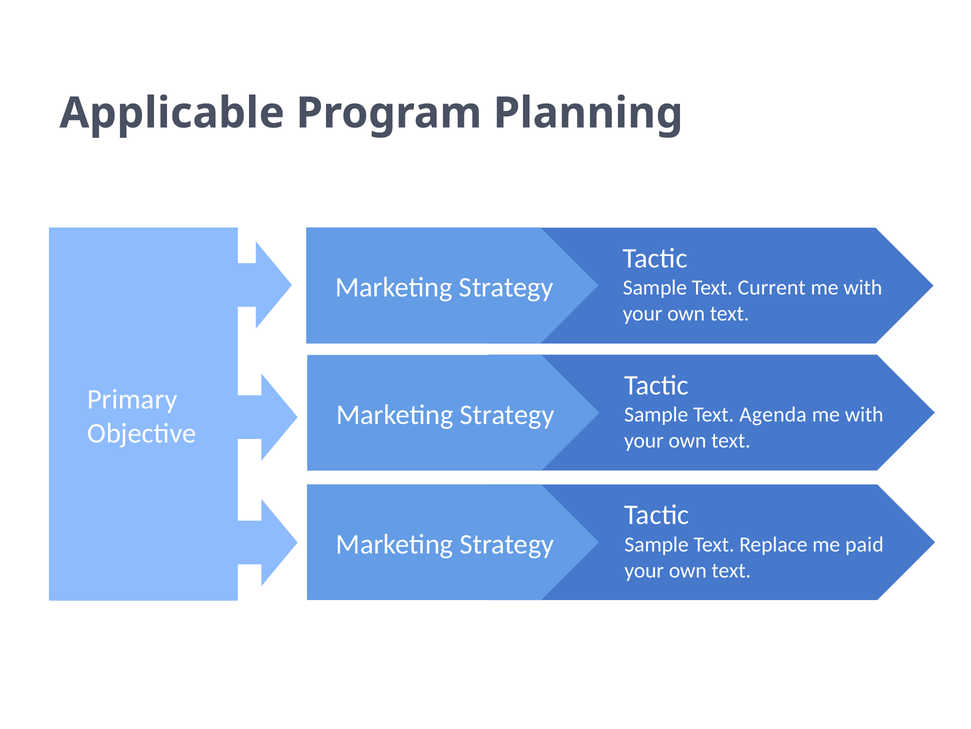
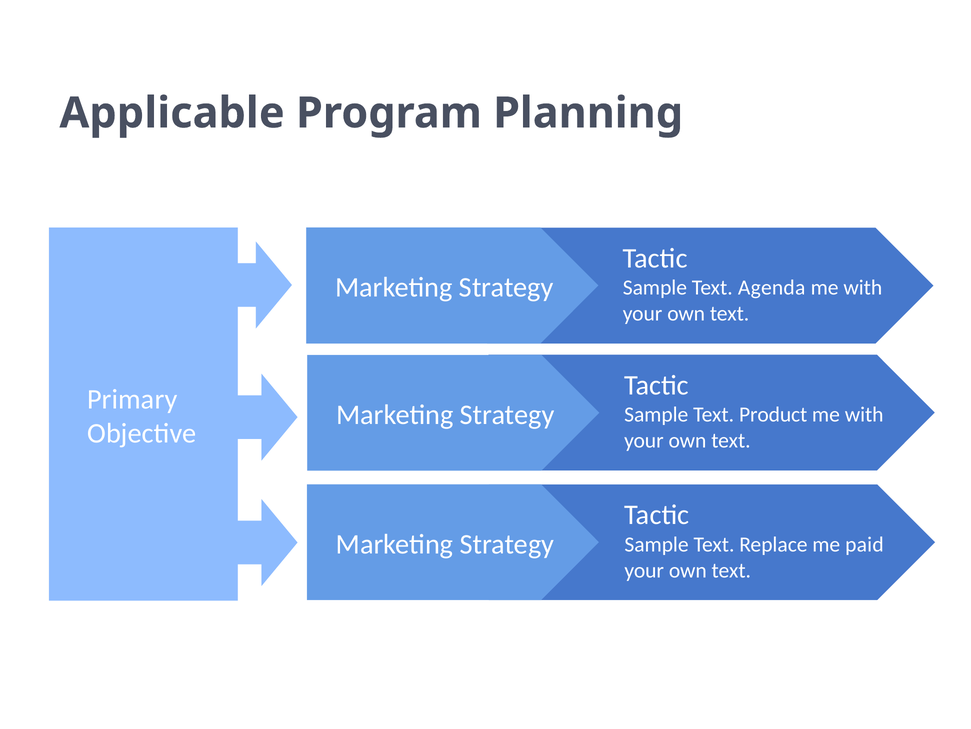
Current: Current -> Agenda (772, 287)
Agenda: Agenda -> Product (773, 414)
